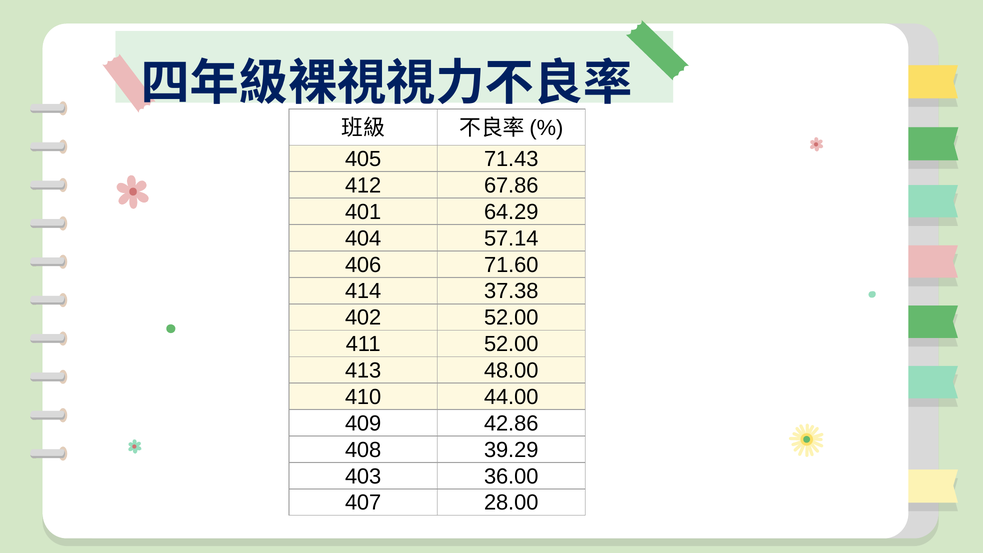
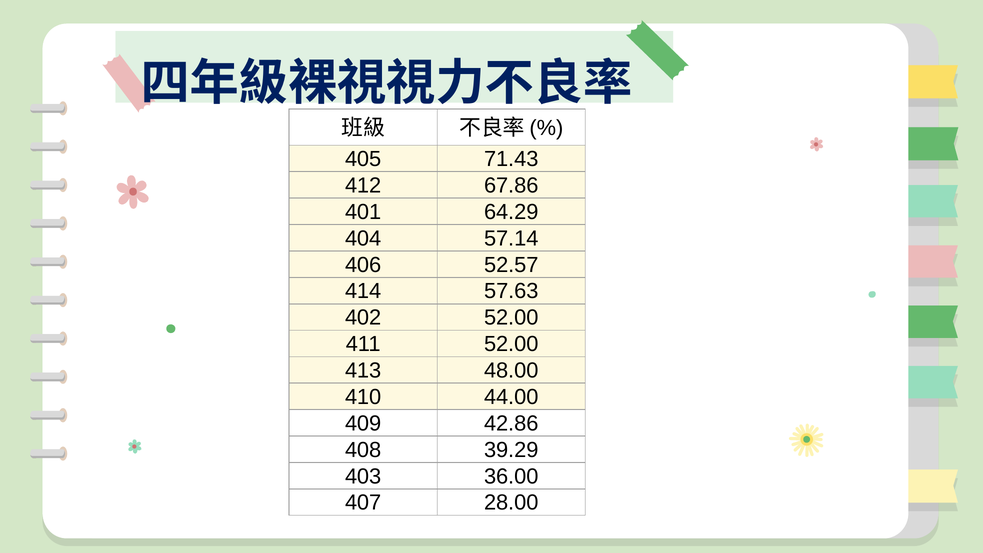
71.60: 71.60 -> 52.57 (511, 265)
37.38: 37.38 -> 57.63 (511, 291)
